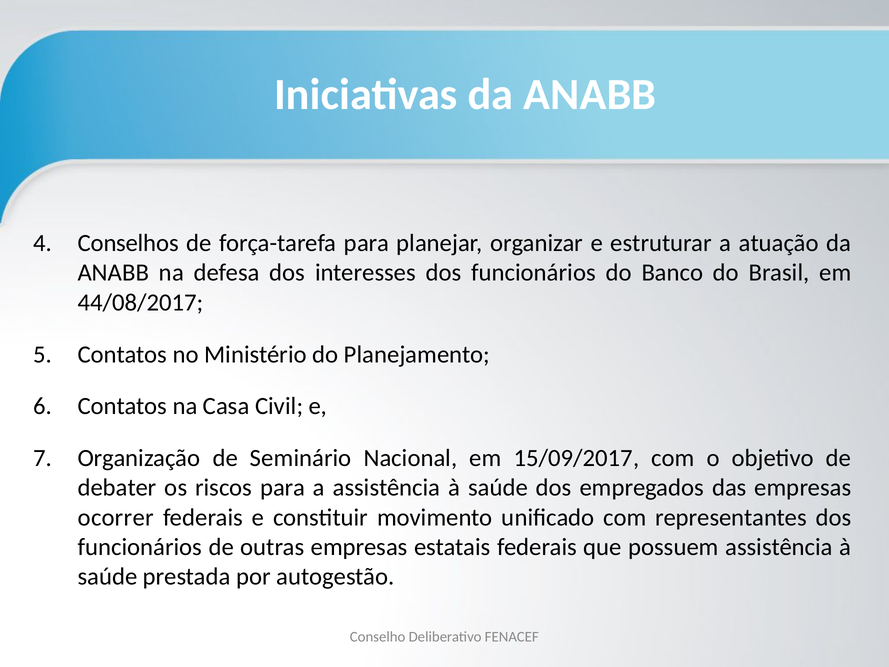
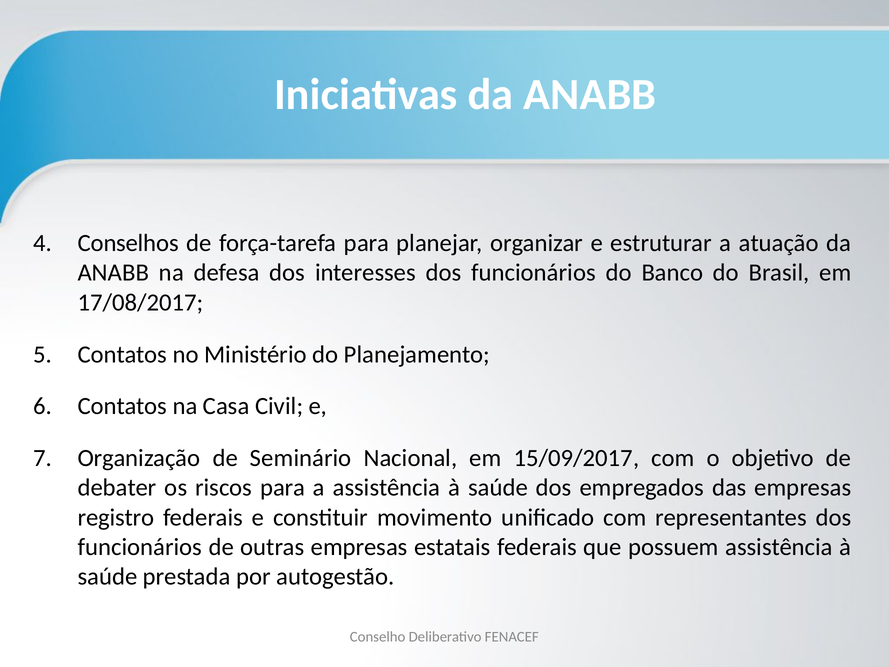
44/08/2017: 44/08/2017 -> 17/08/2017 (141, 302)
ocorrer: ocorrer -> registro (116, 517)
